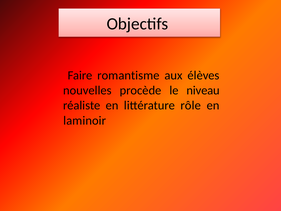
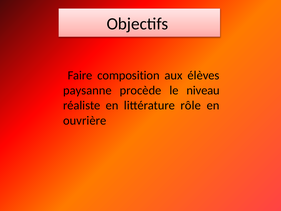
romantisme: romantisme -> composition (128, 75)
nouvelles: nouvelles -> paysanne (87, 90)
laminoir: laminoir -> ouvrière (85, 120)
